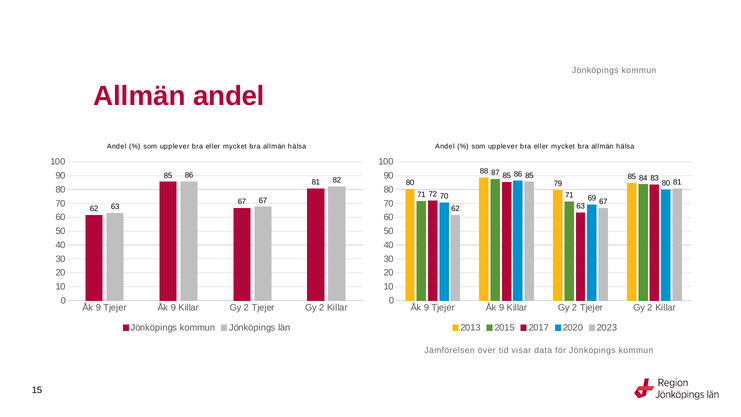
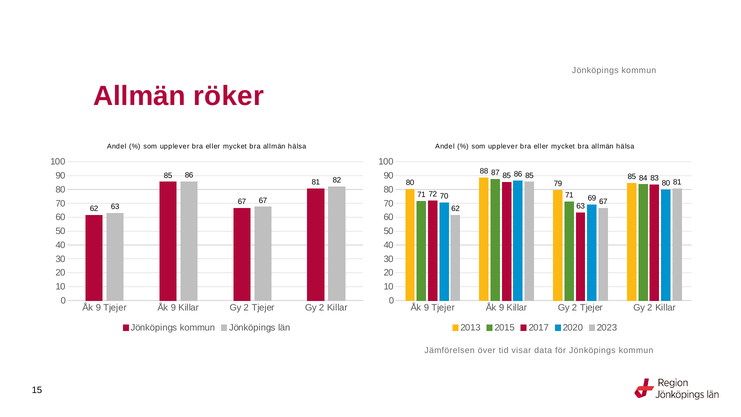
Allmän andel: andel -> röker (229, 96)
